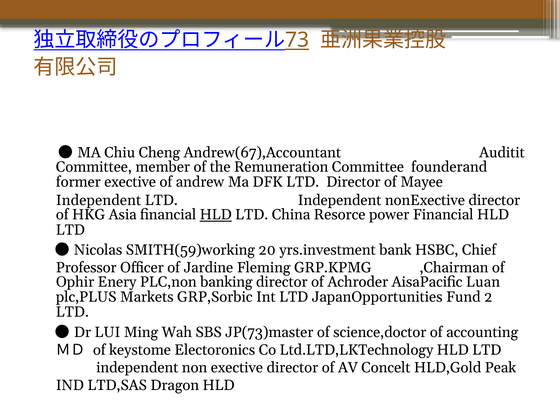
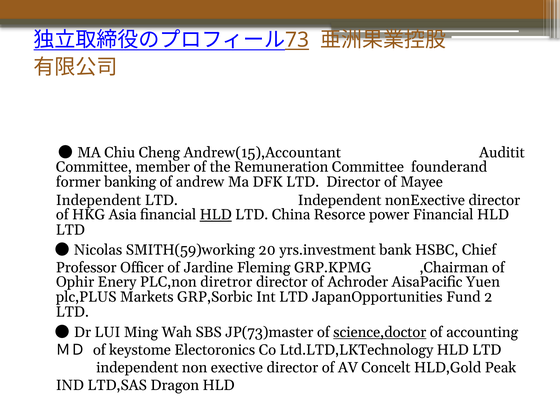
Andrew(67),Accountant: Andrew(67),Accountant -> Andrew(15),Accountant (262, 153)
former exective: exective -> banking (130, 182)
banking: banking -> diretror (226, 282)
Luan: Luan -> Yuen (483, 282)
science,doctor underline: none -> present (380, 332)
